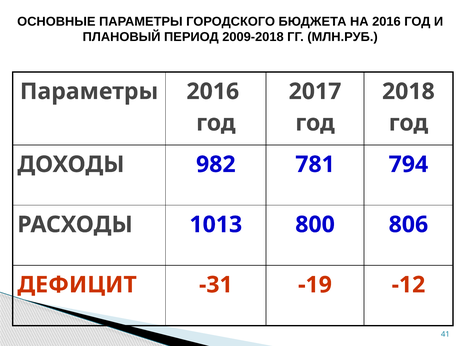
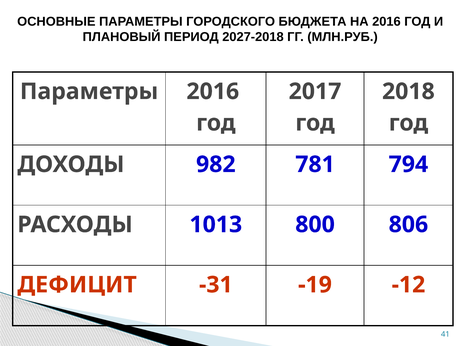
2009-2018: 2009-2018 -> 2027-2018 (253, 37)
